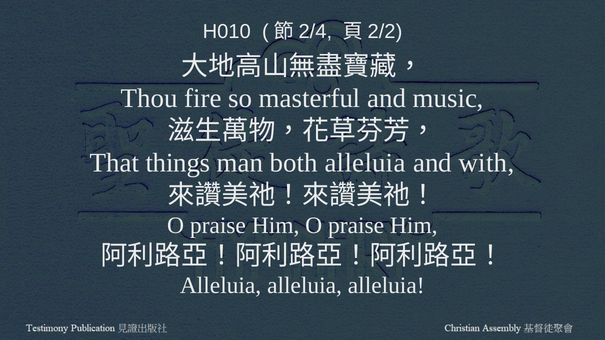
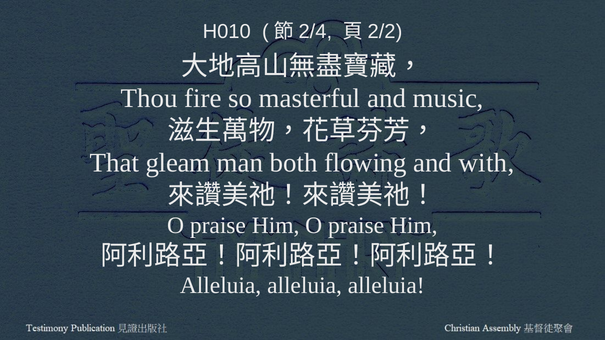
things: things -> gleam (178, 163)
both alleluia: alleluia -> flowing (365, 163)
